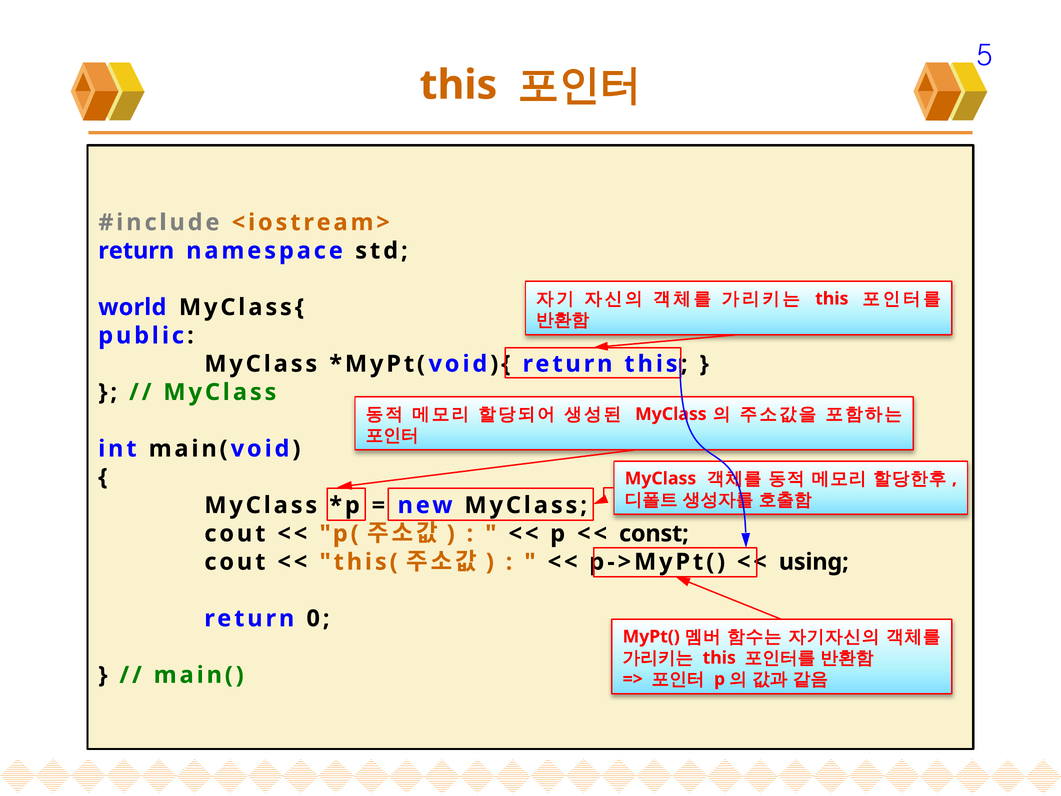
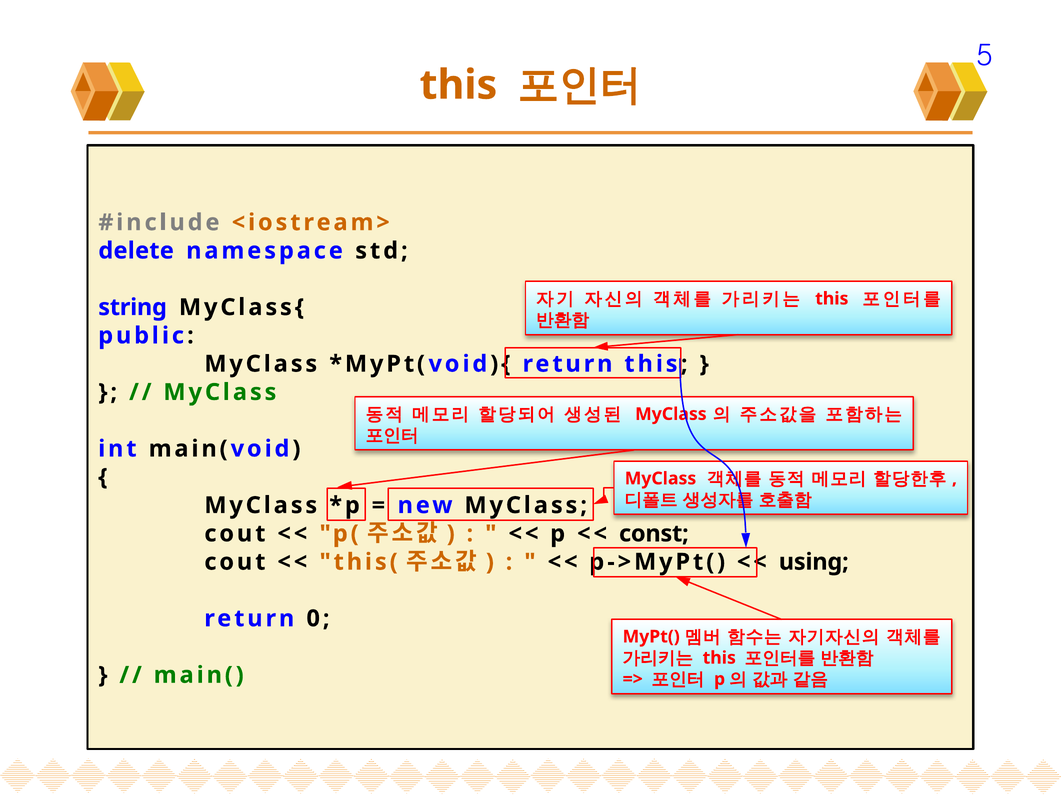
return: return -> delete (136, 251)
world: world -> string (133, 307)
